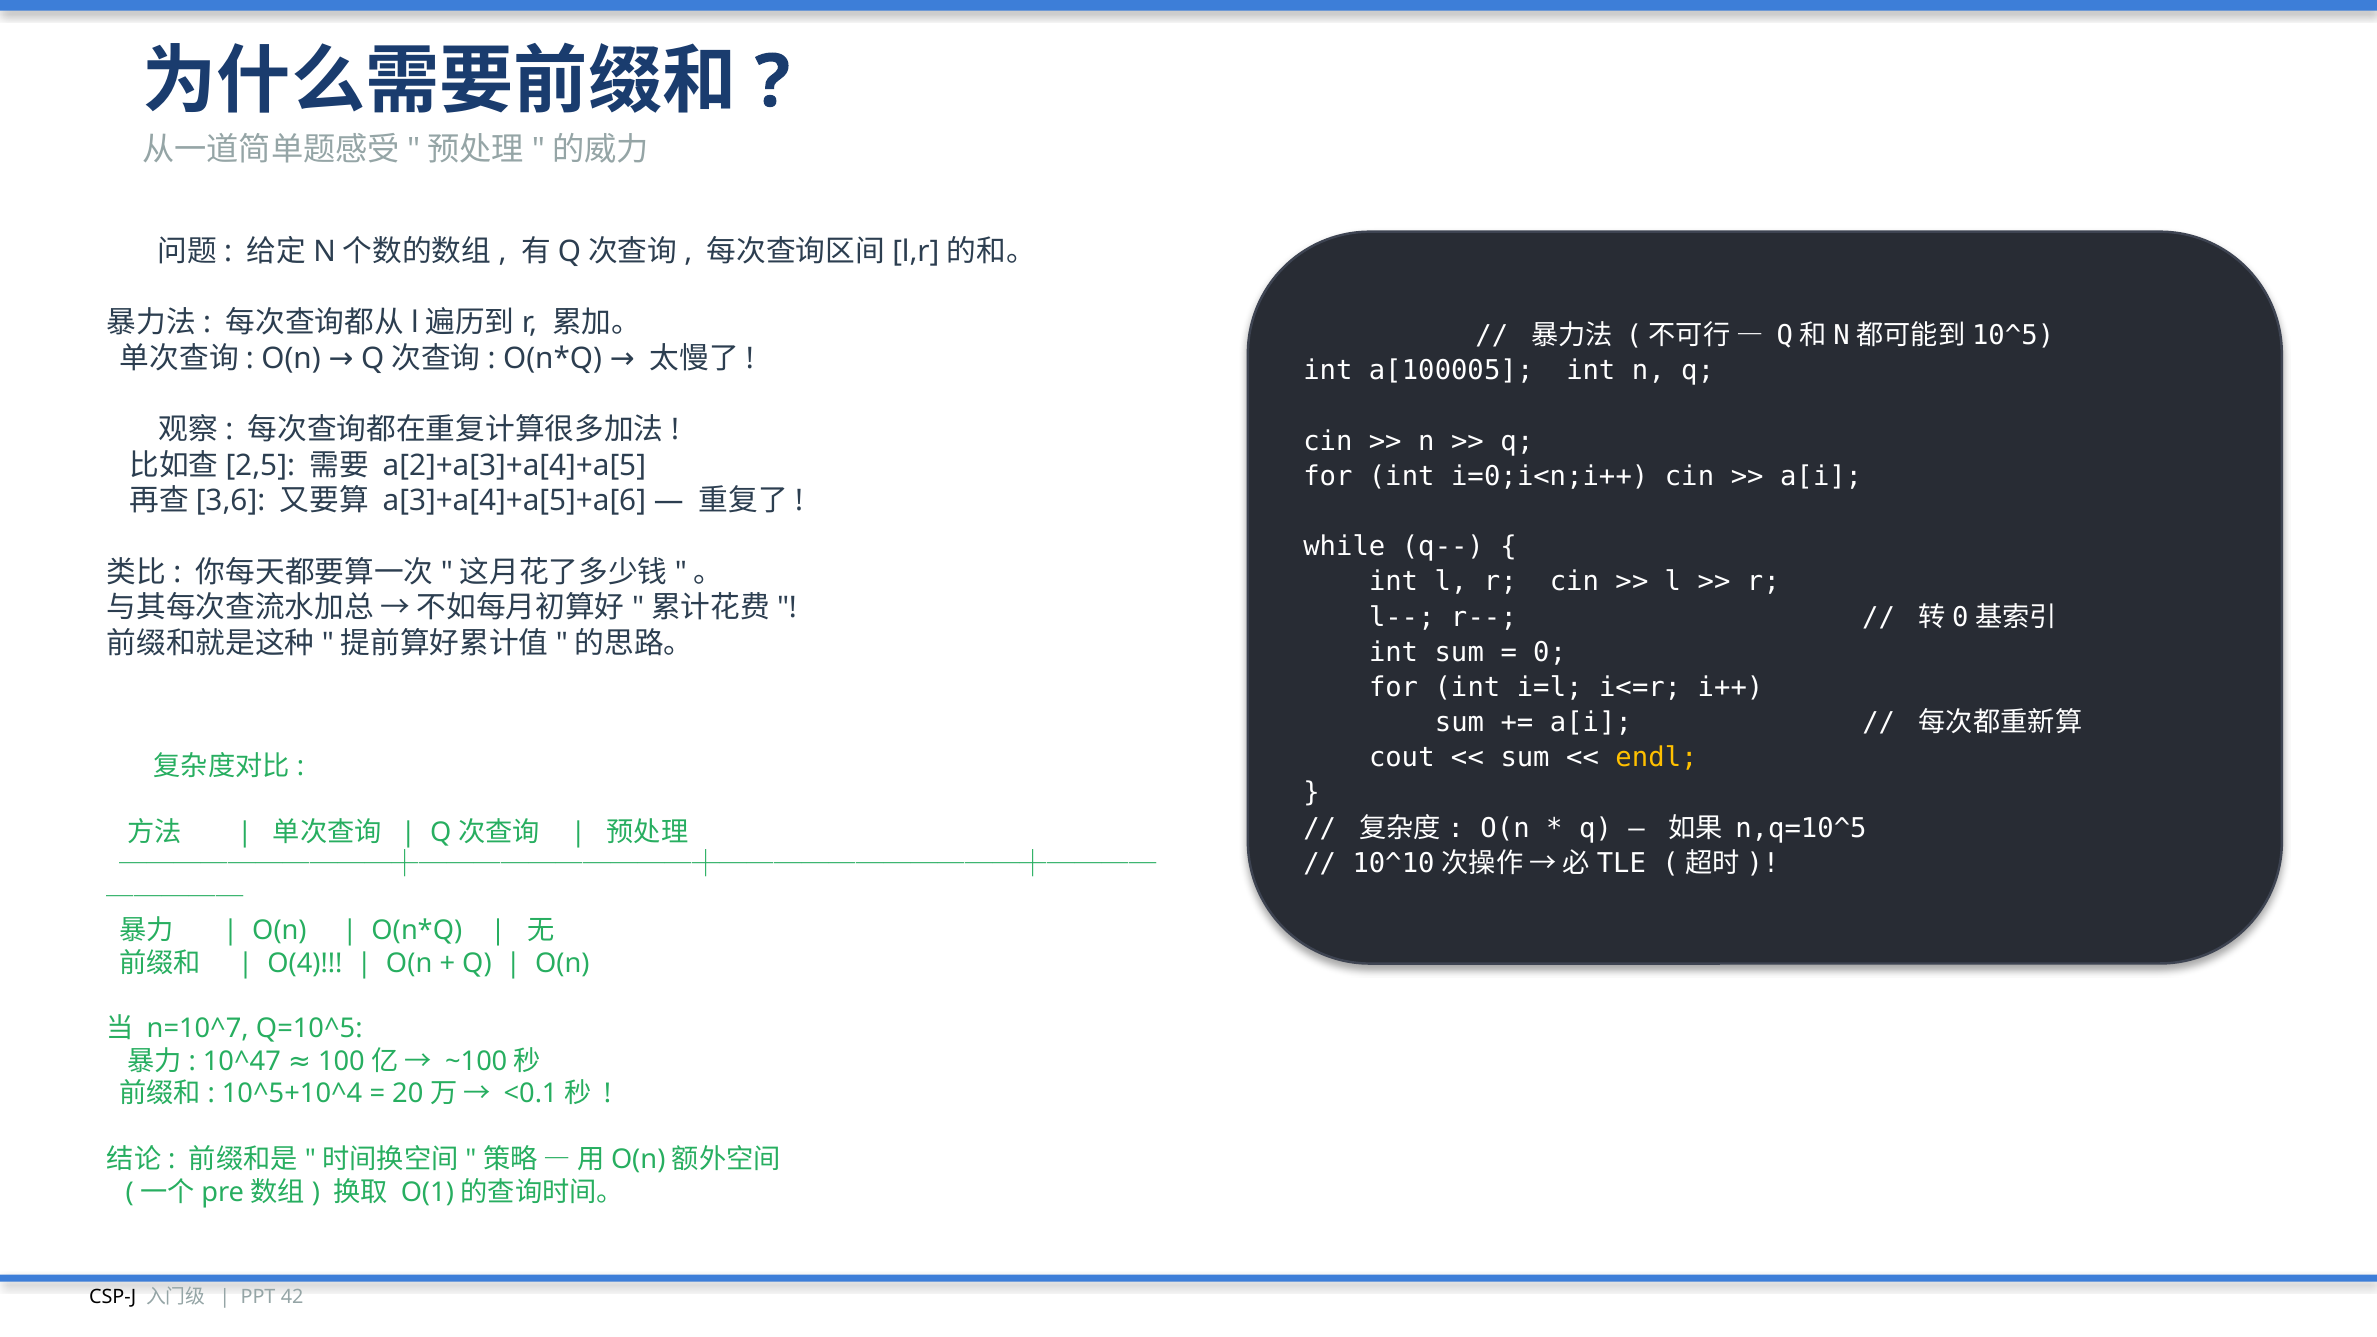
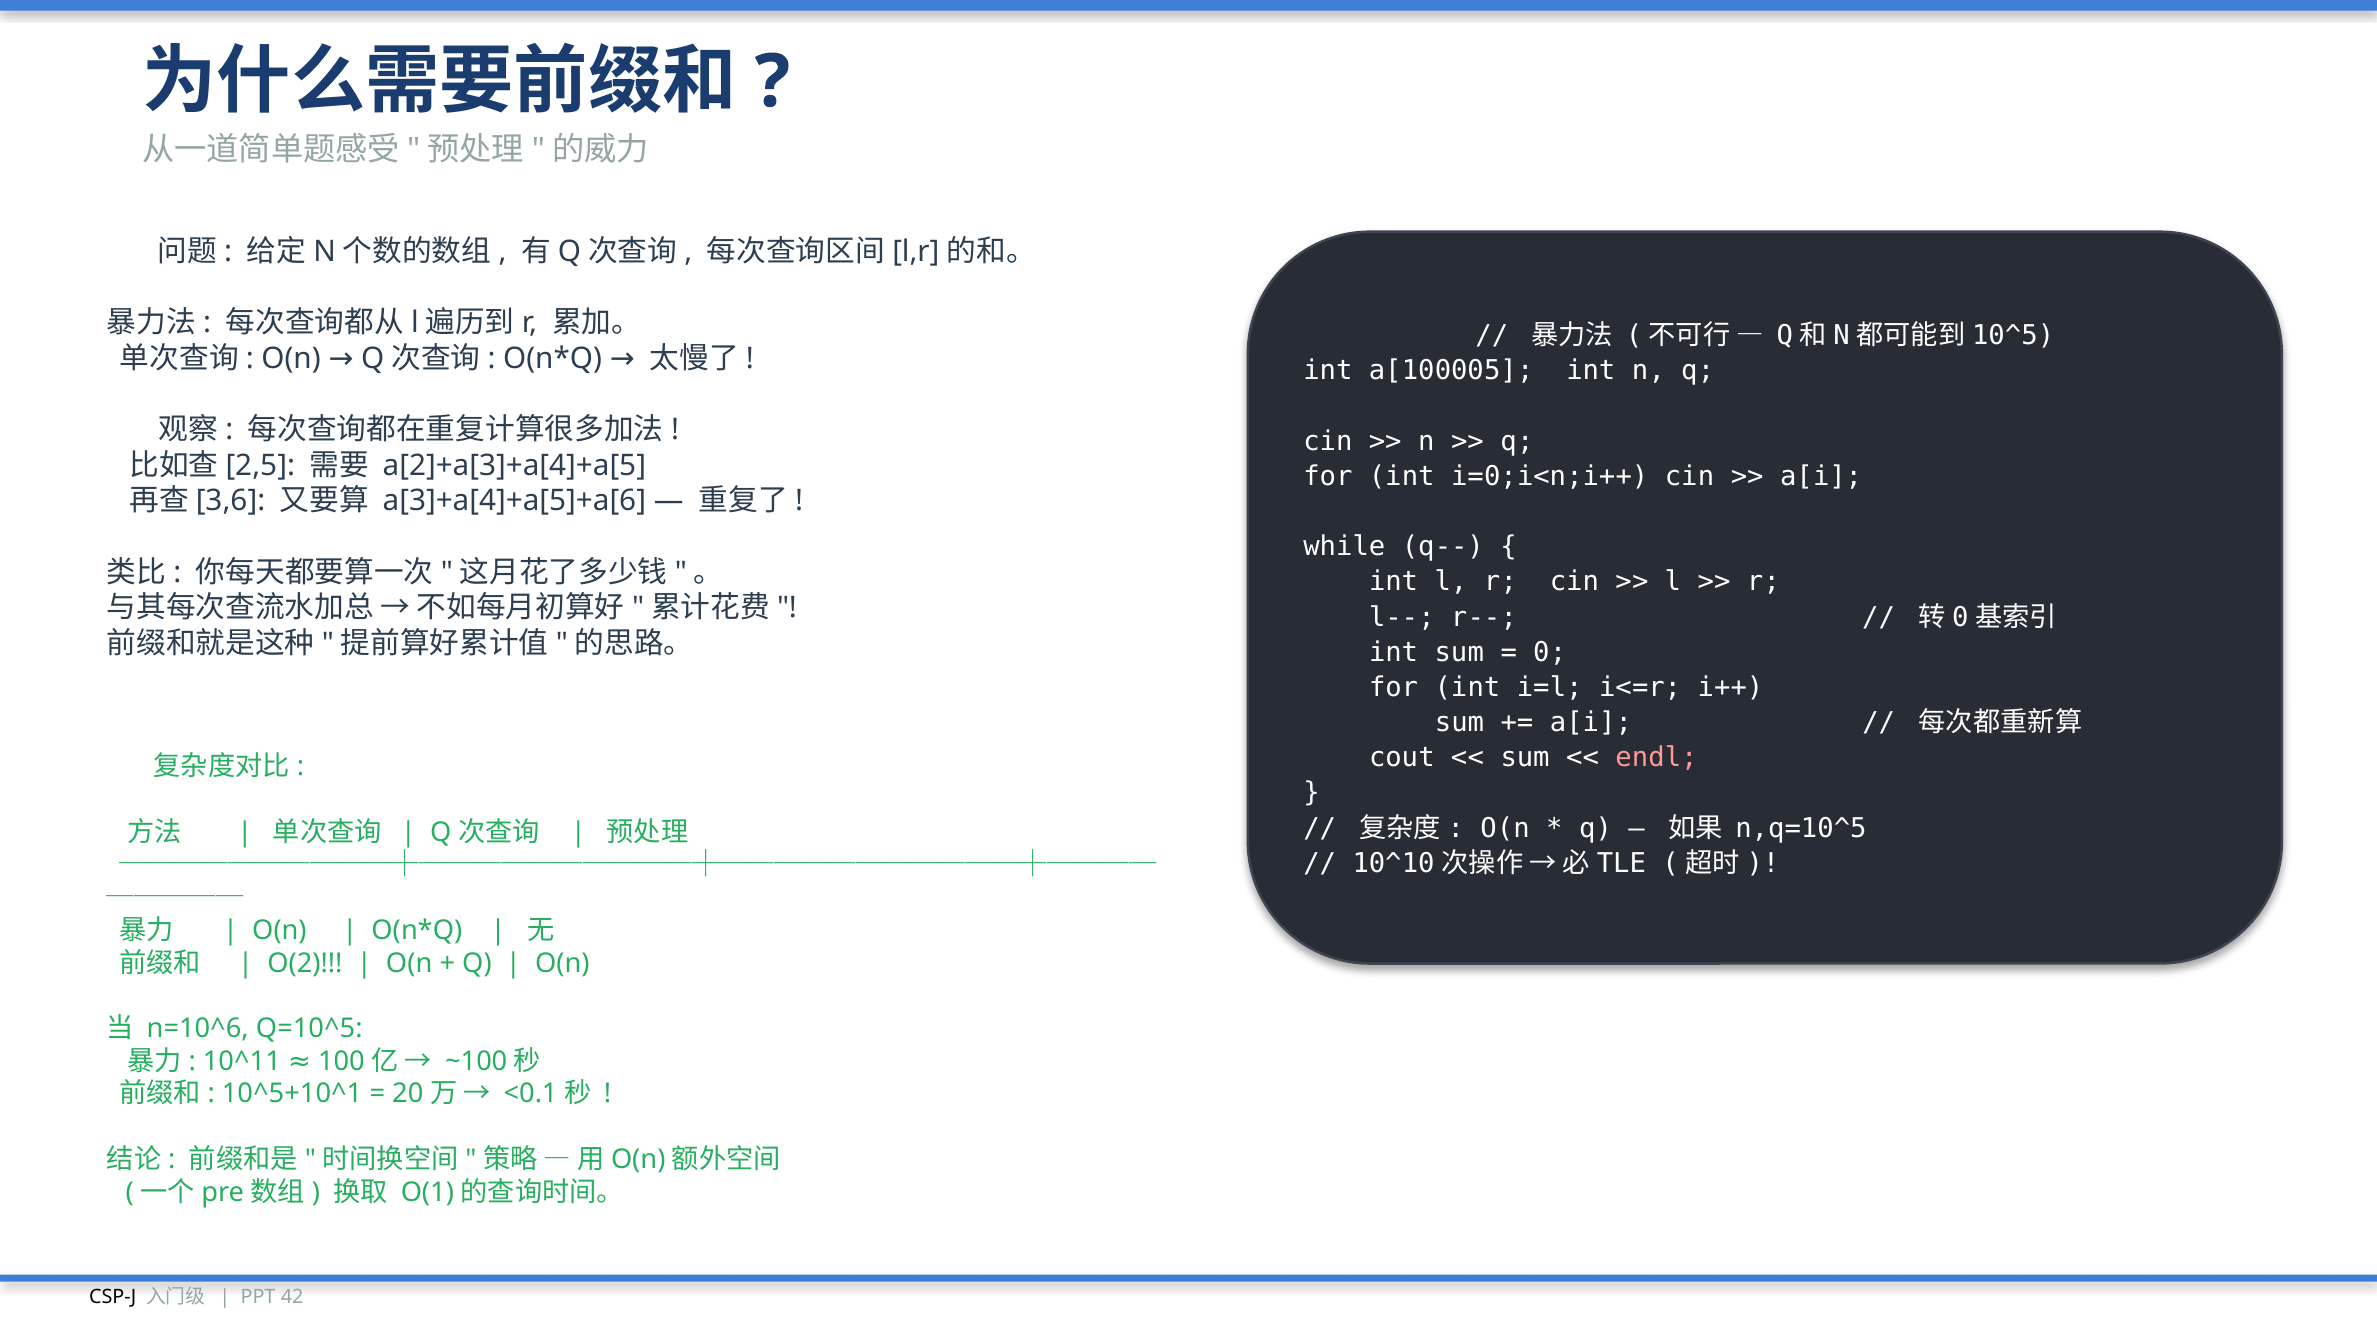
endl colour: yellow -> pink (1657, 758)
O(4: O(4 -> O(2 (305, 963)
n=10^7: n=10^7 -> n=10^6 (198, 1029)
10^47: 10^47 -> 10^11 (242, 1061)
10^5+10^4: 10^5+10^4 -> 10^5+10^1 (292, 1094)
